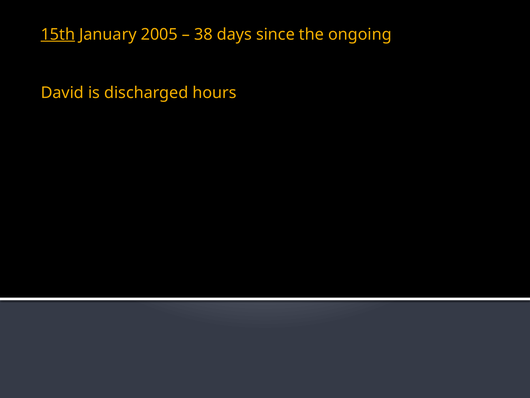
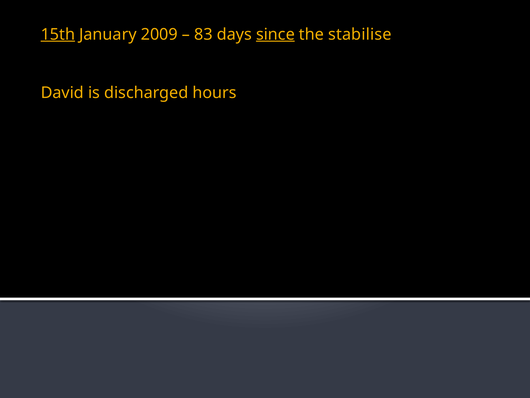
2005: 2005 -> 2009 (159, 34)
38: 38 -> 83 (203, 34)
since underline: none -> present (275, 34)
ongoing: ongoing -> stabilise (360, 34)
